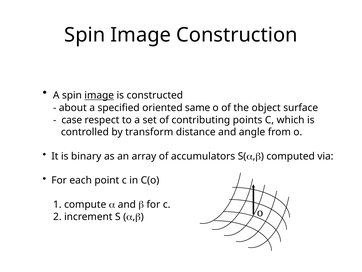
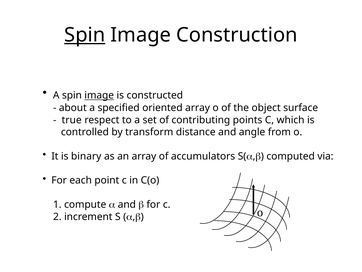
Spin underline: none -> present (85, 35)
oriented same: same -> array (198, 108)
case: case -> true (72, 120)
